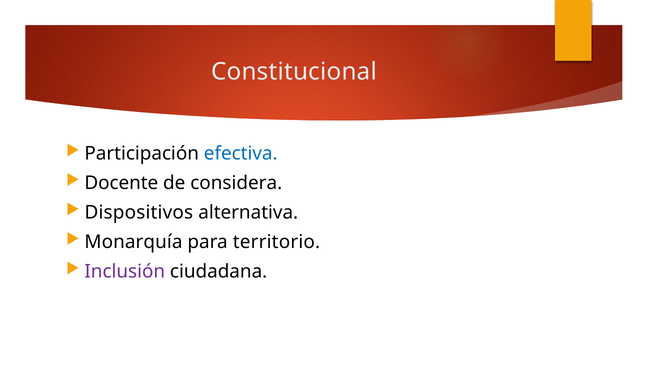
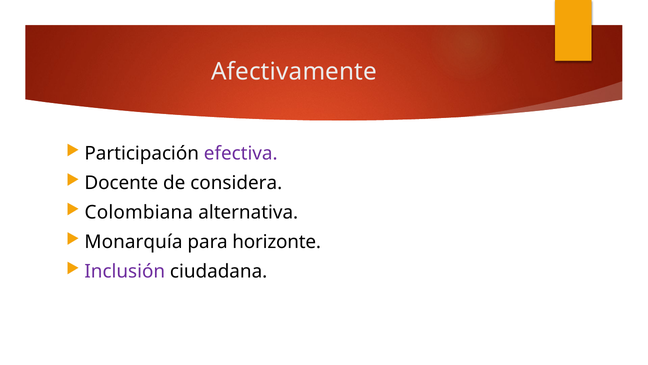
Constitucional: Constitucional -> Afectivamente (294, 71)
efectiva colour: blue -> purple (241, 153)
Dispositivos: Dispositivos -> Colombiana (139, 212)
territorio: territorio -> horizonte (277, 242)
